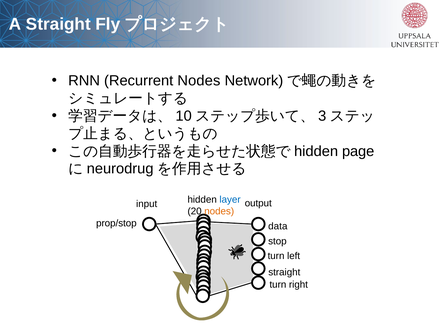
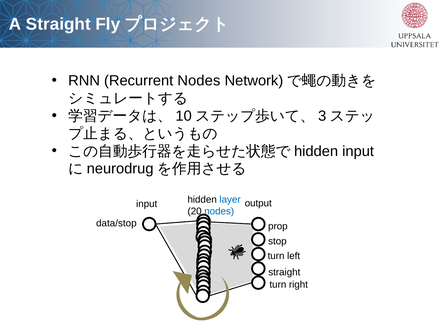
hidden page: page -> input (358, 151)
nodes colour: orange -> blue (219, 211)
prop/stop: prop/stop -> data/stop (116, 223)
data: data -> prop (278, 226)
